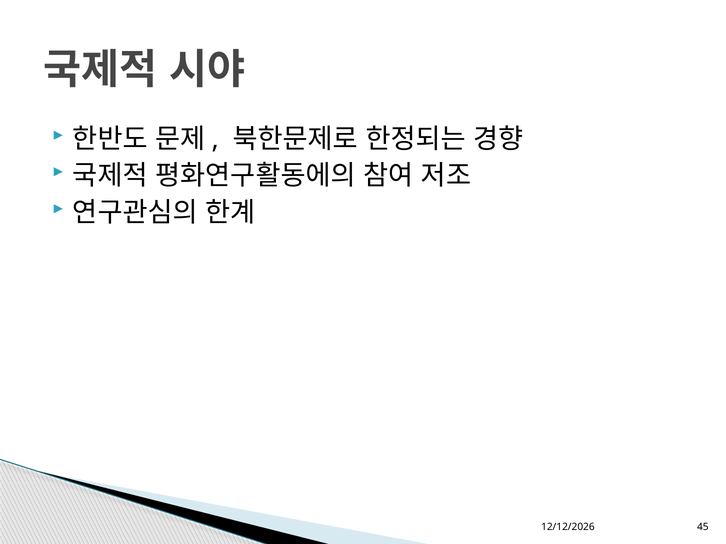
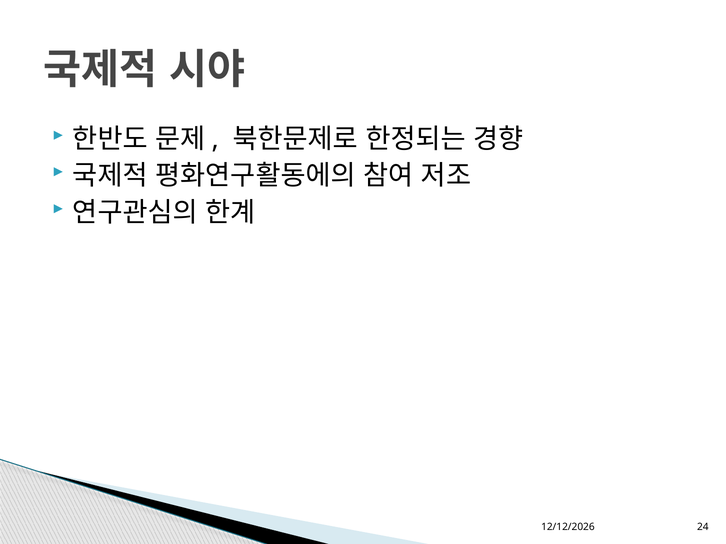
45: 45 -> 24 (703, 527)
